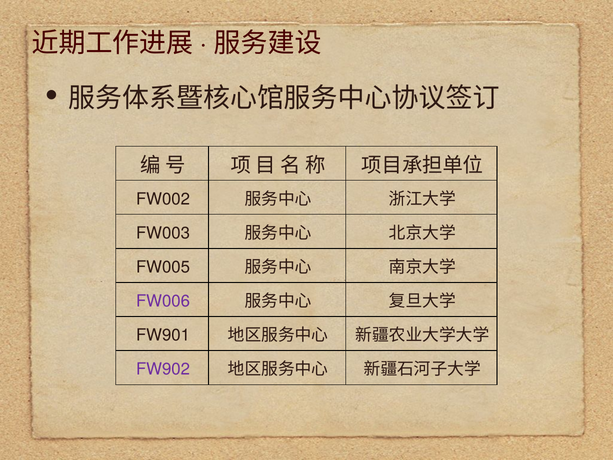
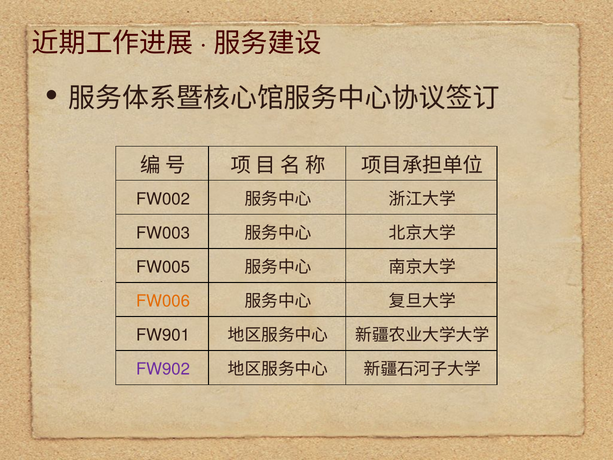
FW006 colour: purple -> orange (163, 301)
